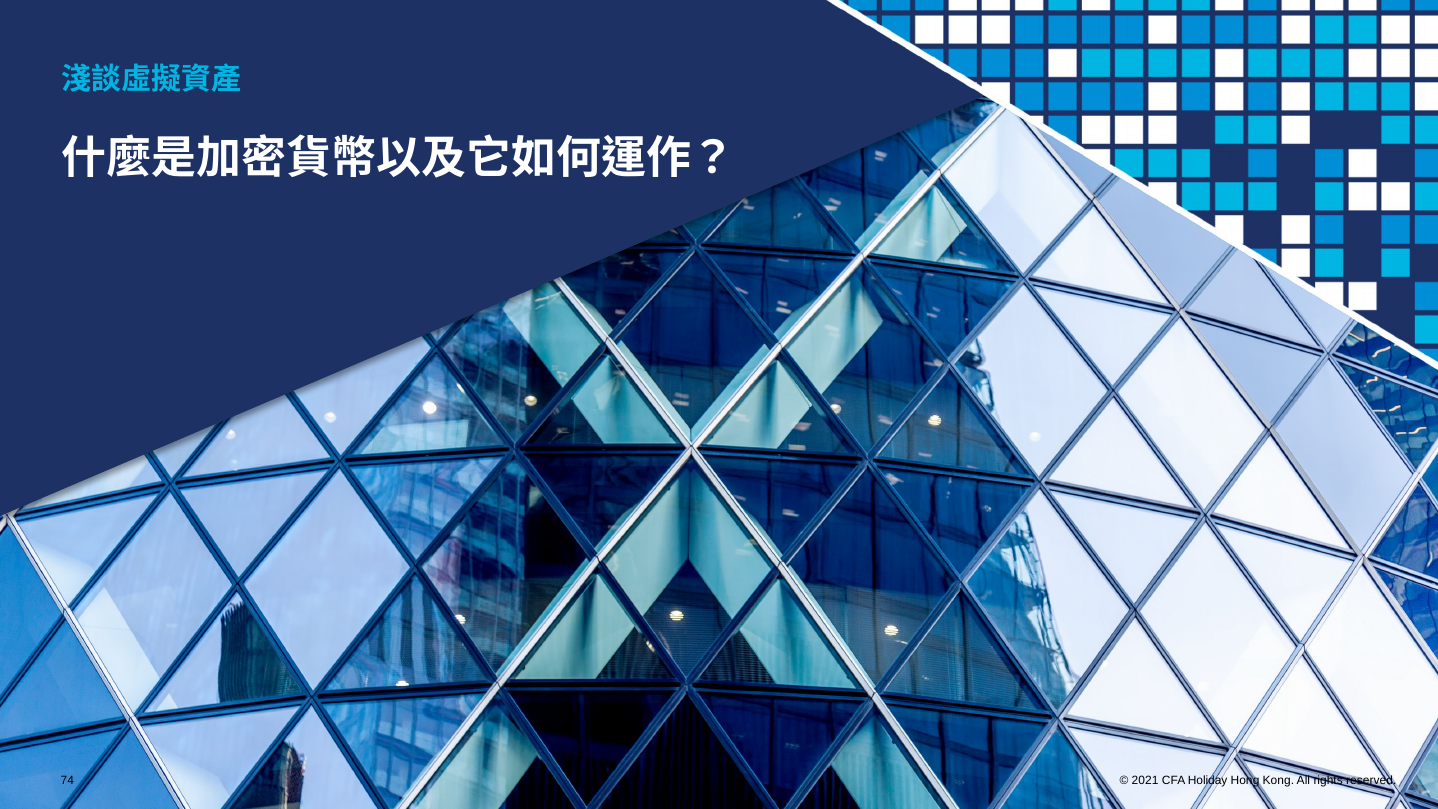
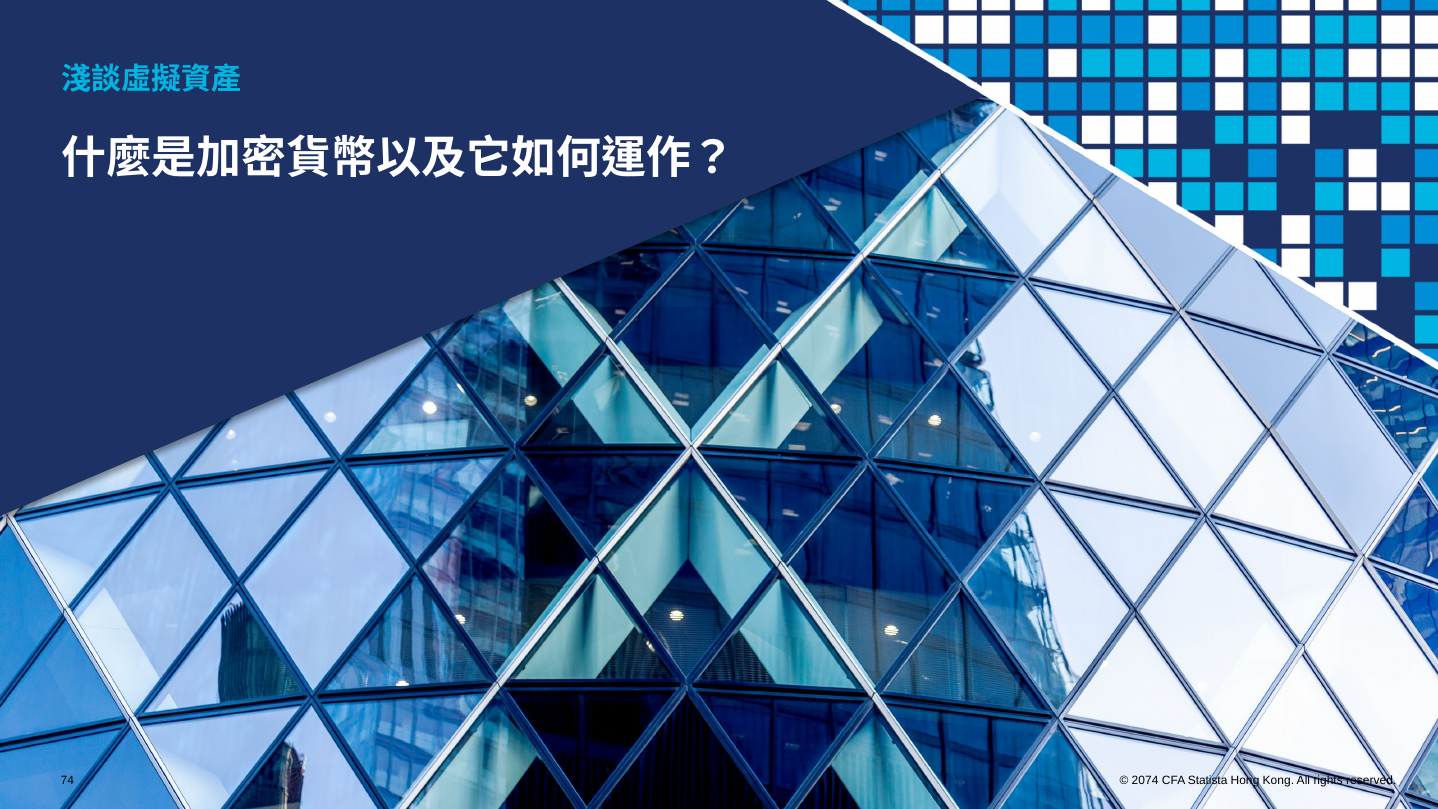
2021: 2021 -> 2074 (1145, 780)
Holiday: Holiday -> Statista (1208, 780)
